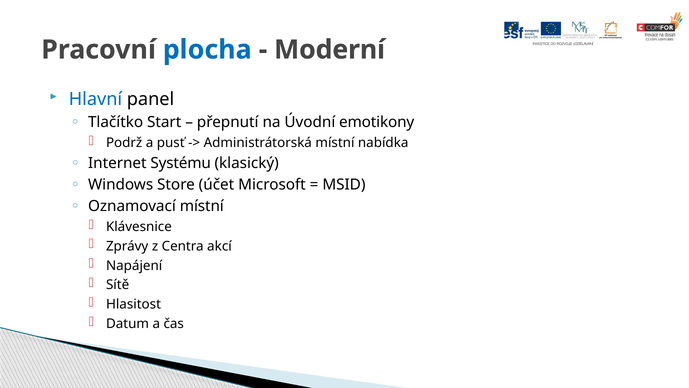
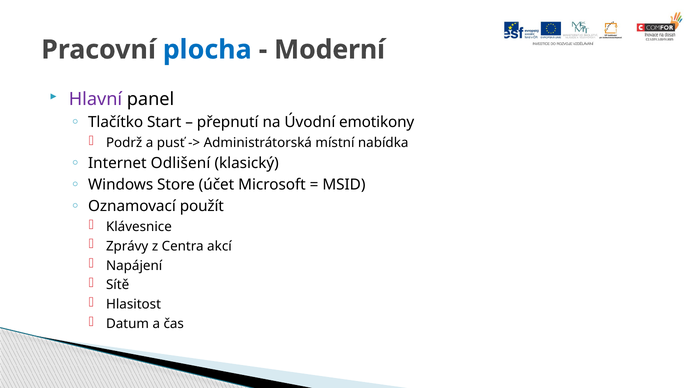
Hlavní colour: blue -> purple (95, 99)
Systému: Systému -> Odlišení (181, 163)
Oznamovací místní: místní -> použít (202, 206)
